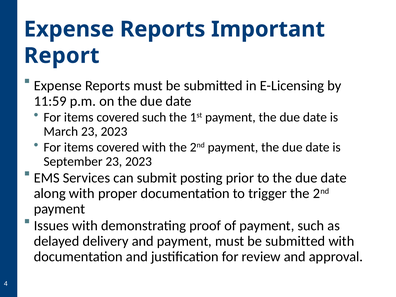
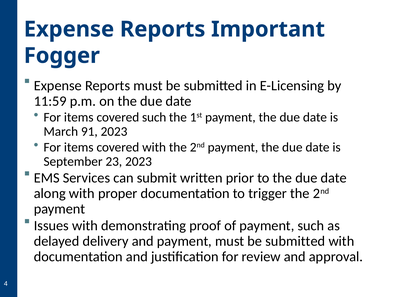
Report: Report -> Fogger (62, 56)
March 23: 23 -> 91 (89, 131)
posting: posting -> written (201, 178)
